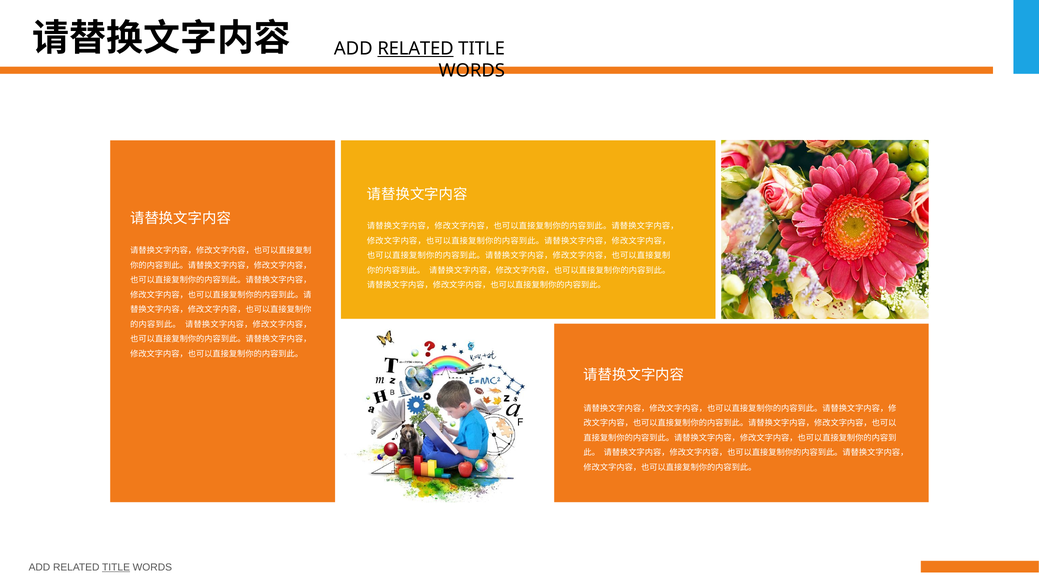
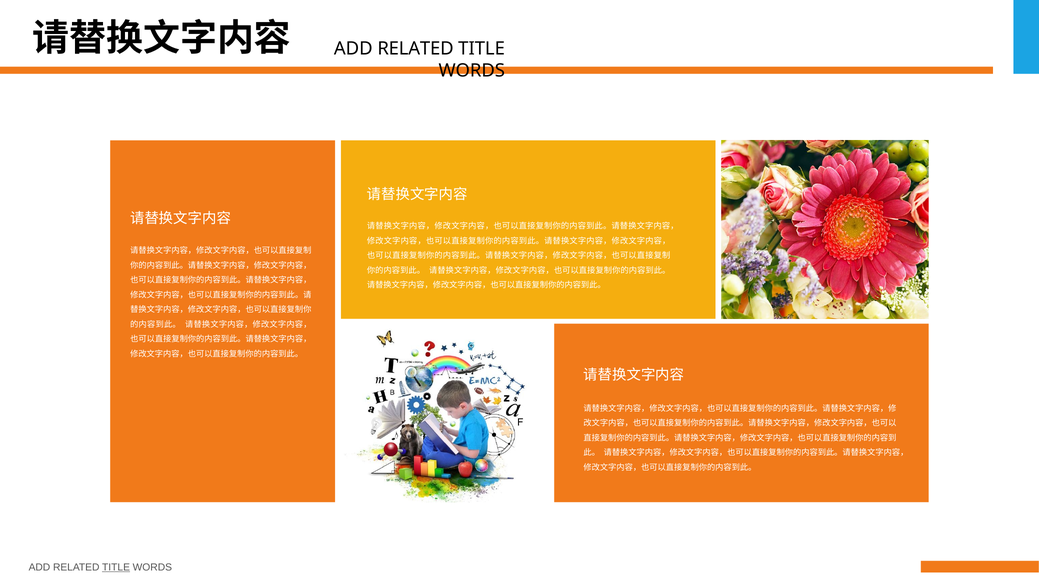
RELATED underline: present -> none (416, 49)
